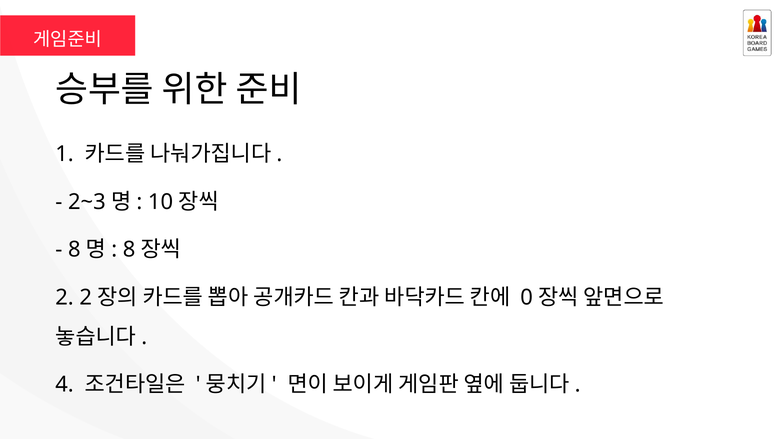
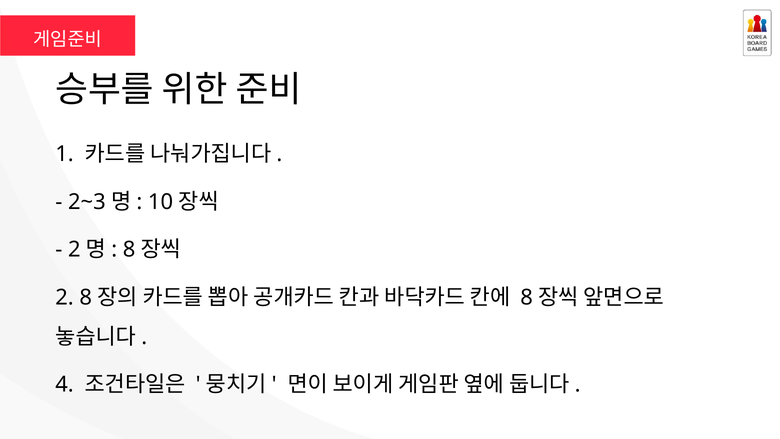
8: 8 -> 2 (74, 249)
2 2: 2 -> 8 (86, 297)
0: 0 -> 8 (527, 297)
